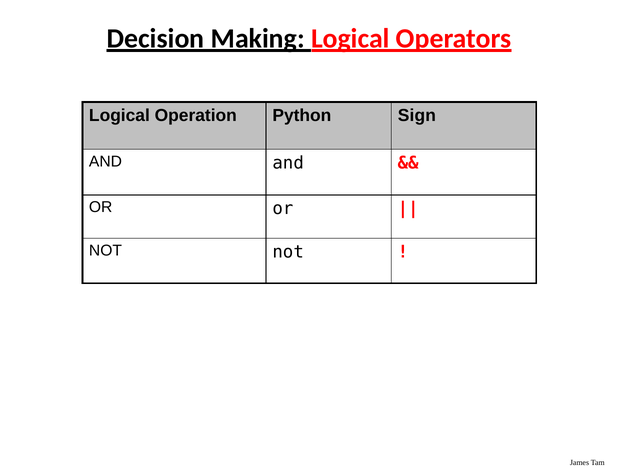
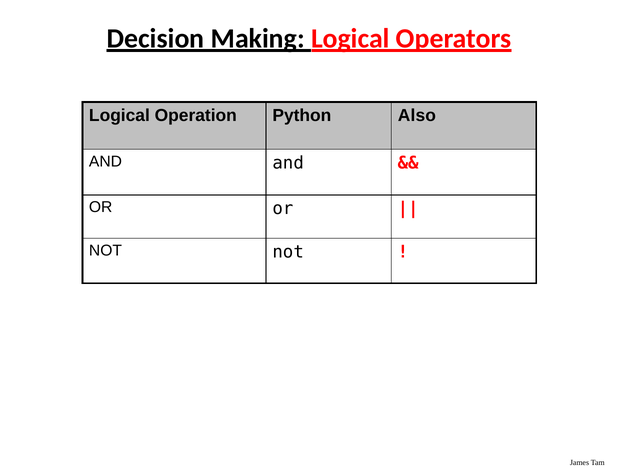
Sign: Sign -> Also (417, 115)
